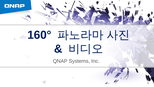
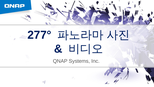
160°: 160° -> 277° (39, 35)
